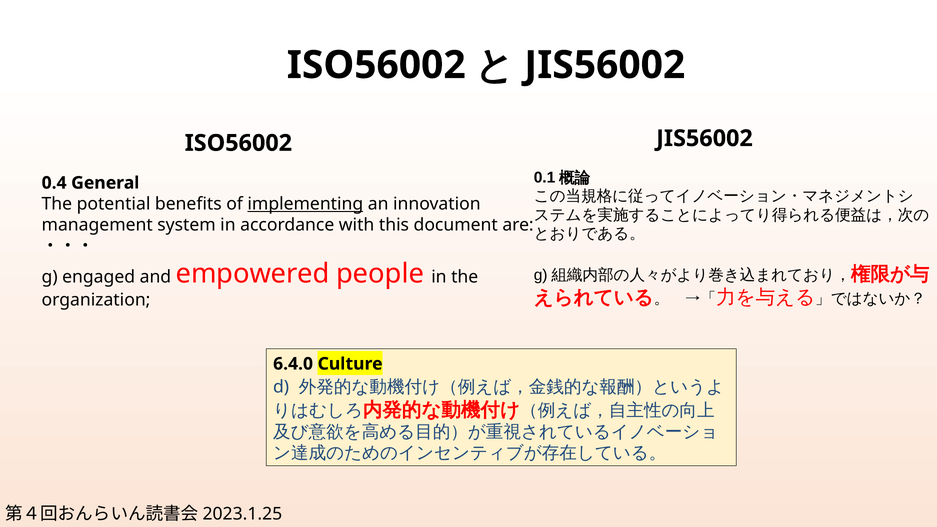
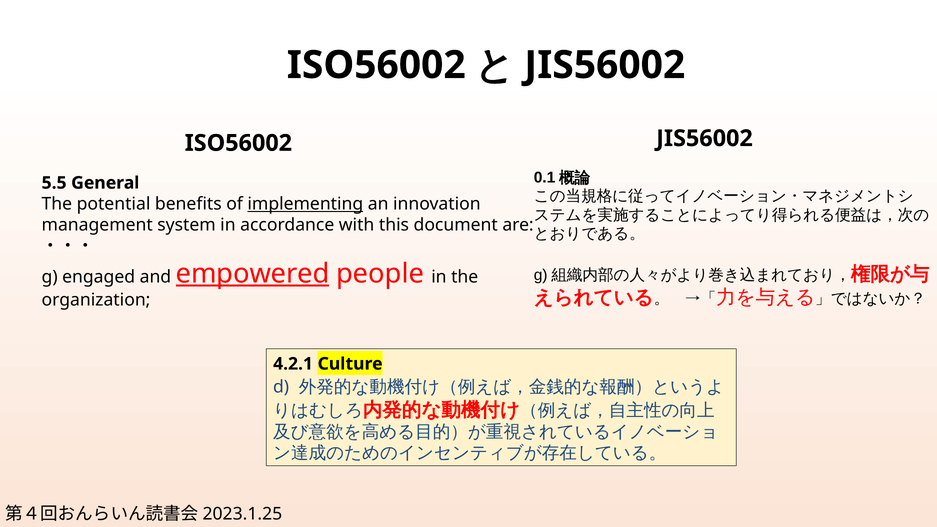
0.4: 0.4 -> 5.5 (54, 183)
empowered underline: none -> present (253, 274)
6.4.0: 6.4.0 -> 4.2.1 (293, 364)
